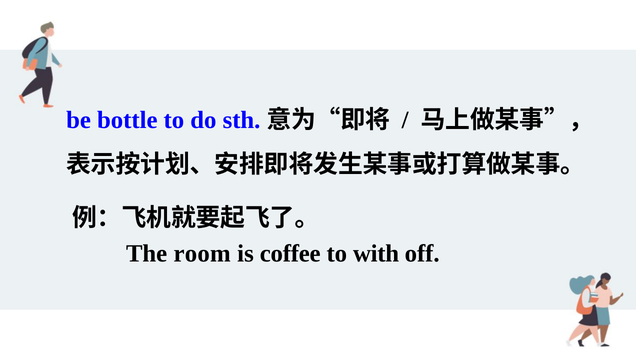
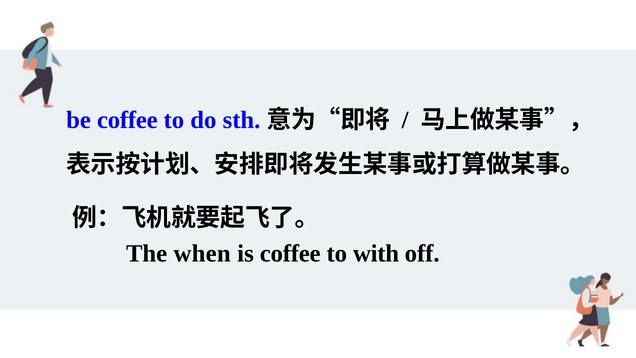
be bottle: bottle -> coffee (127, 120)
room: room -> when (202, 253)
